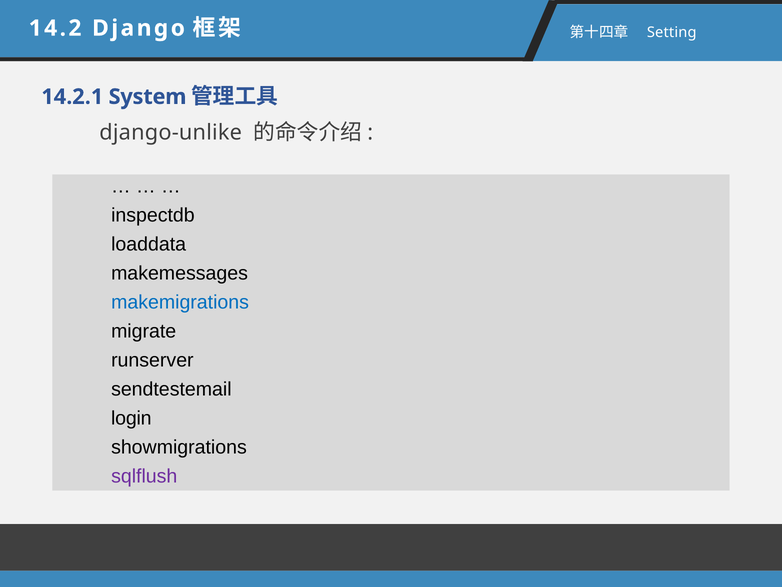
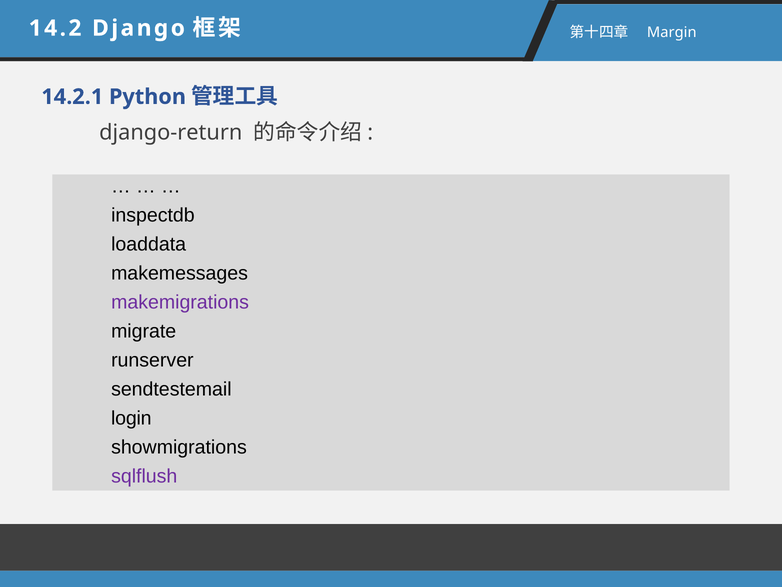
Setting: Setting -> Margin (672, 32)
System: System -> Python (147, 97)
django-unlike: django-unlike -> django-return (171, 132)
makemigrations colour: blue -> purple (180, 302)
